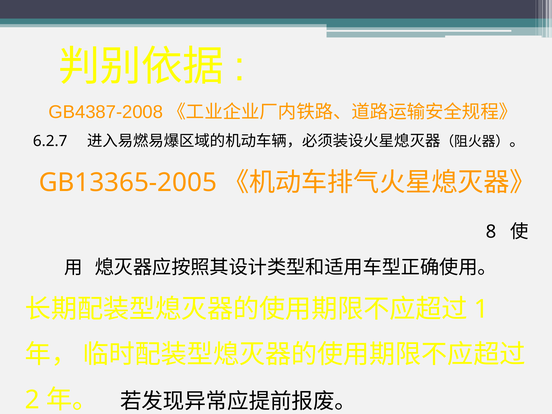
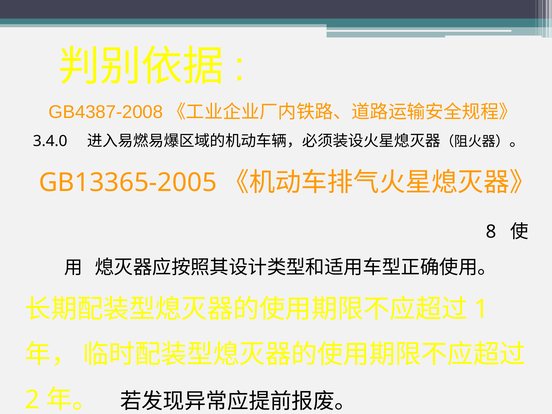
6.2.7: 6.2.7 -> 3.4.0 (50, 141)
